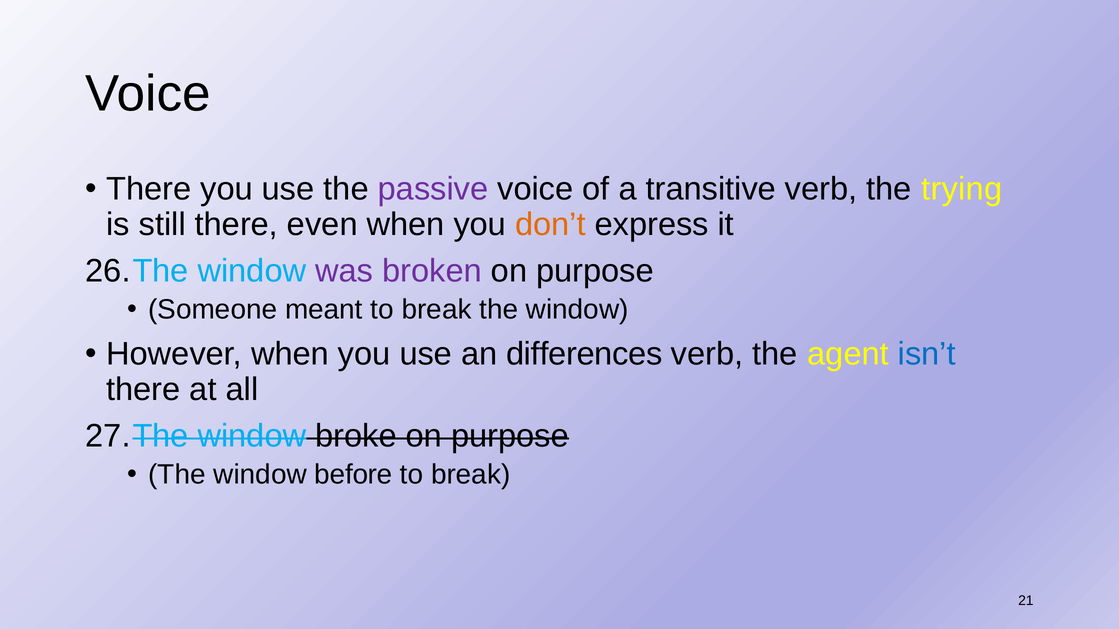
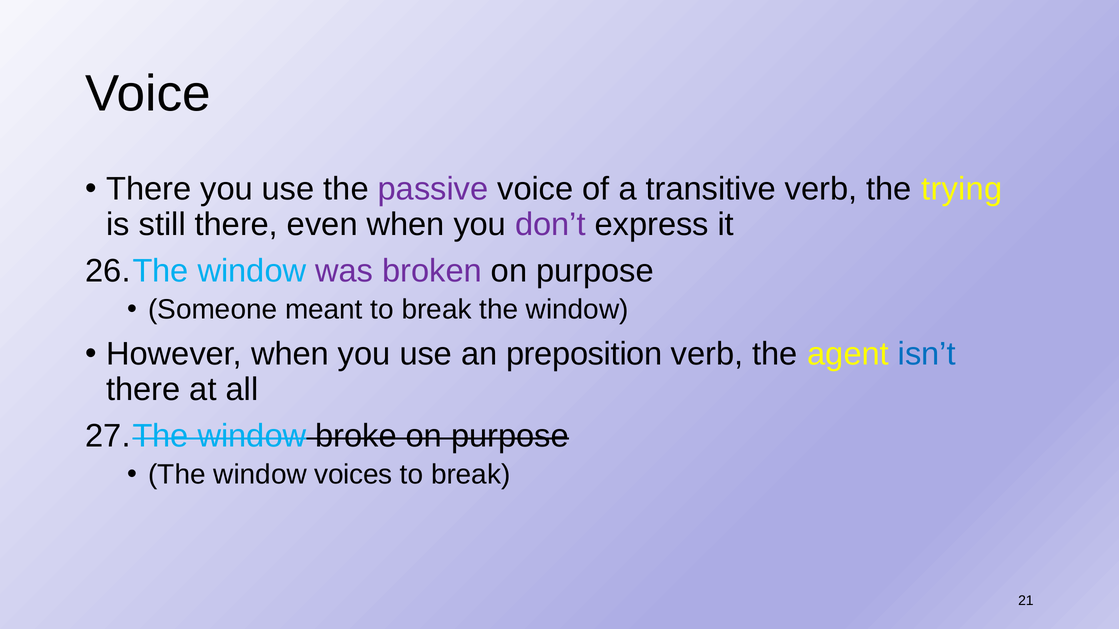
don’t colour: orange -> purple (550, 224)
differences: differences -> preposition (584, 354)
before: before -> voices (353, 475)
